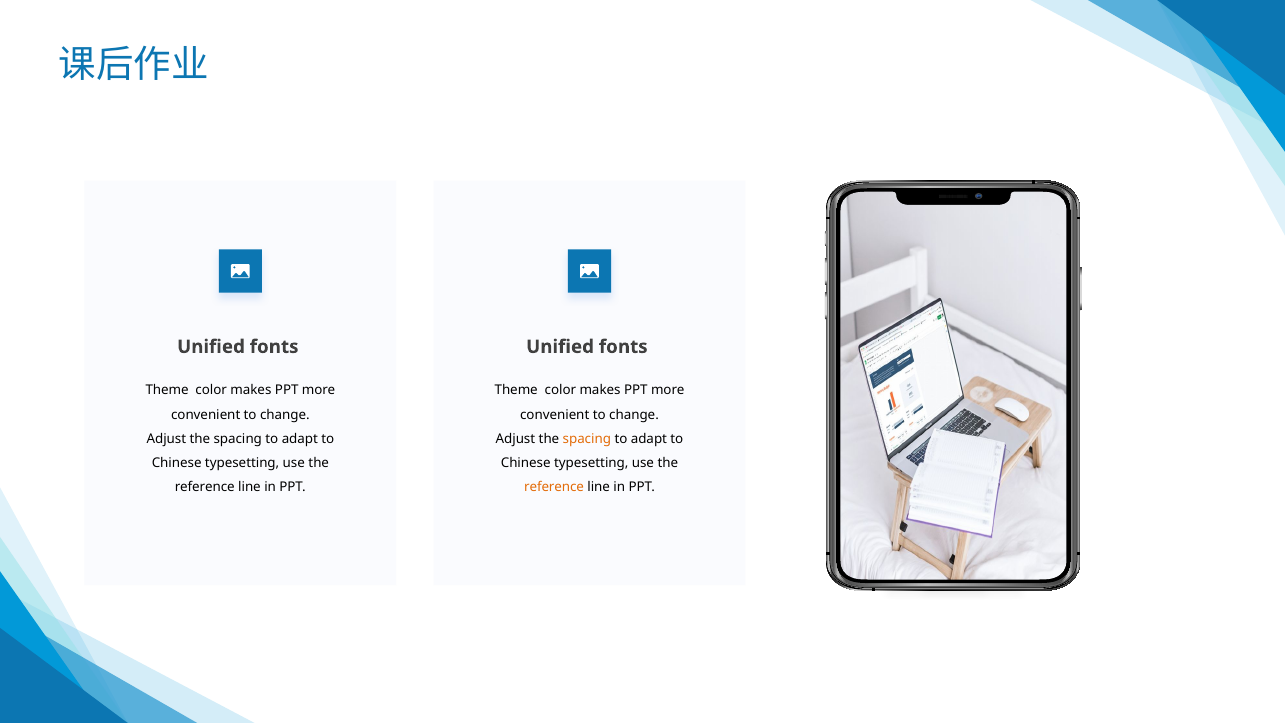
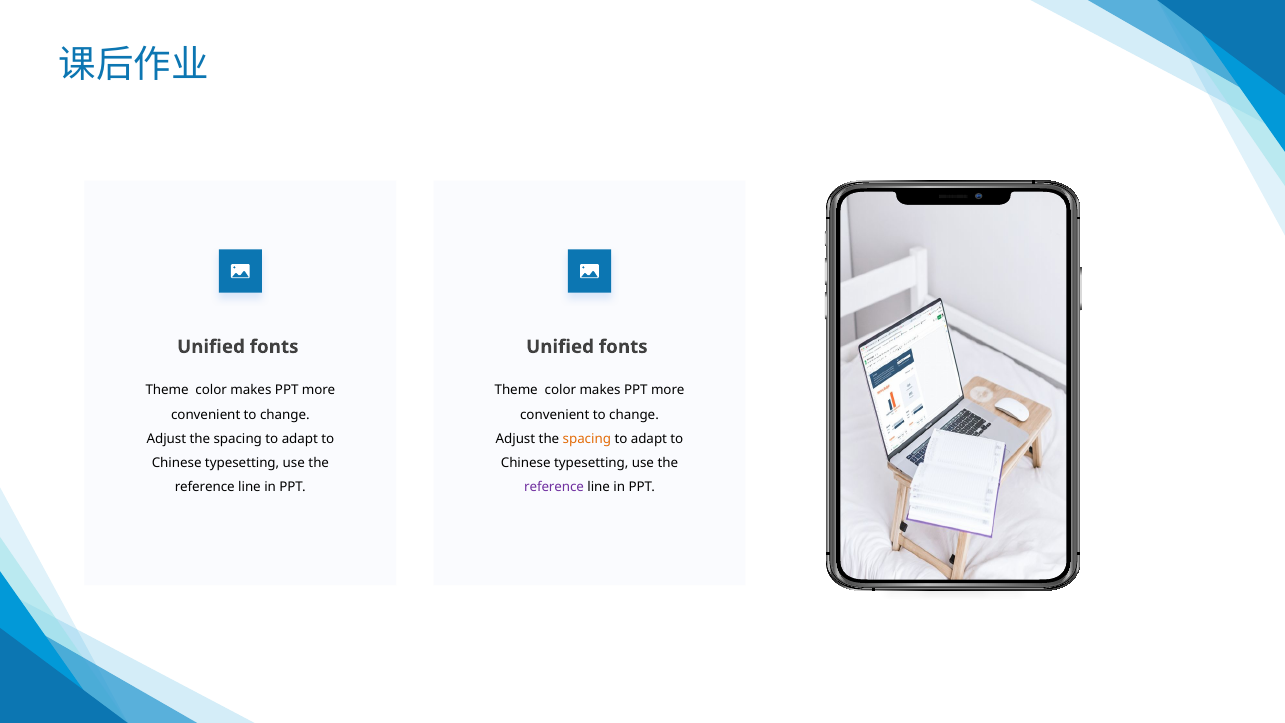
reference colour: orange -> purple (554, 487)
